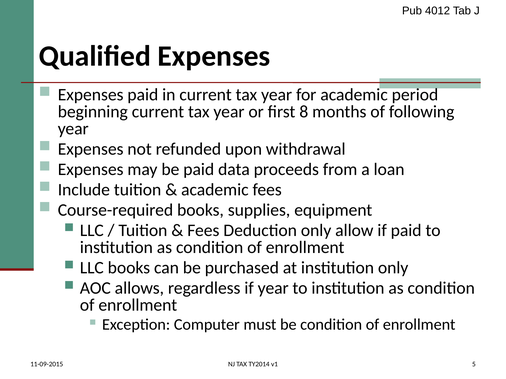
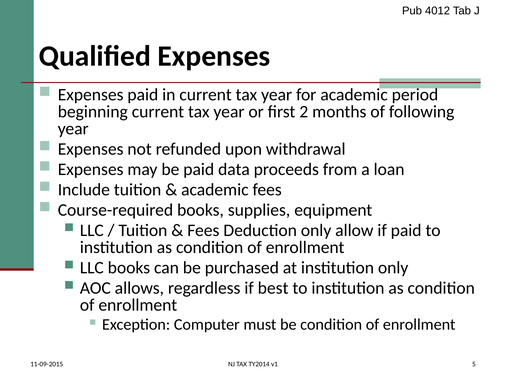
8: 8 -> 2 (304, 112)
if year: year -> best (273, 288)
